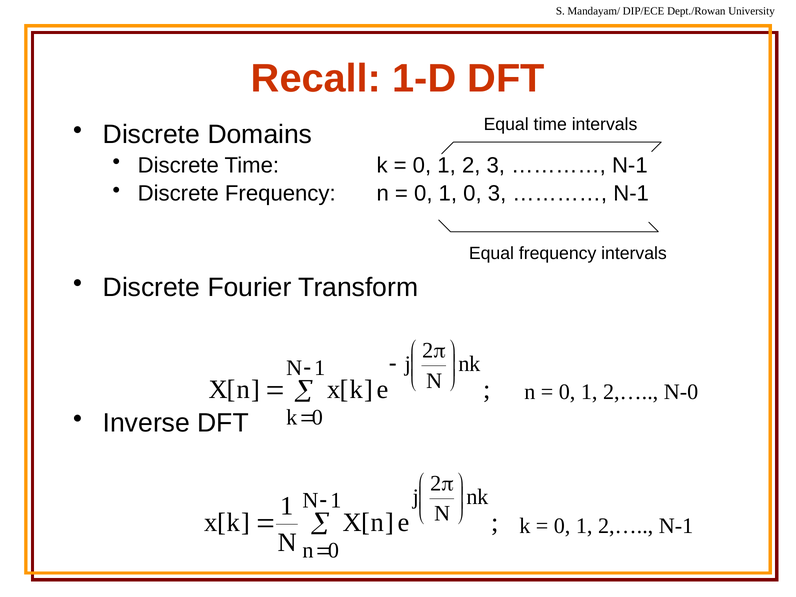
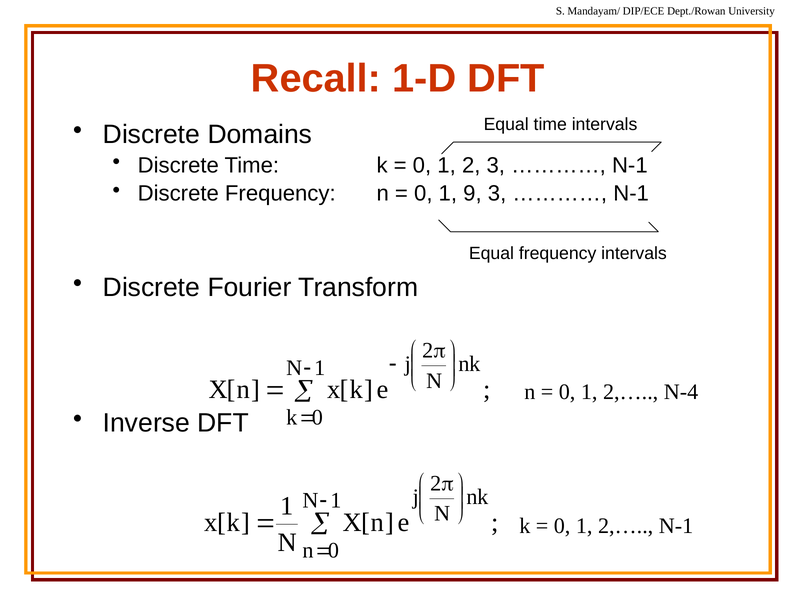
1 0: 0 -> 9 (472, 194)
N-0: N-0 -> N-4 (681, 392)
